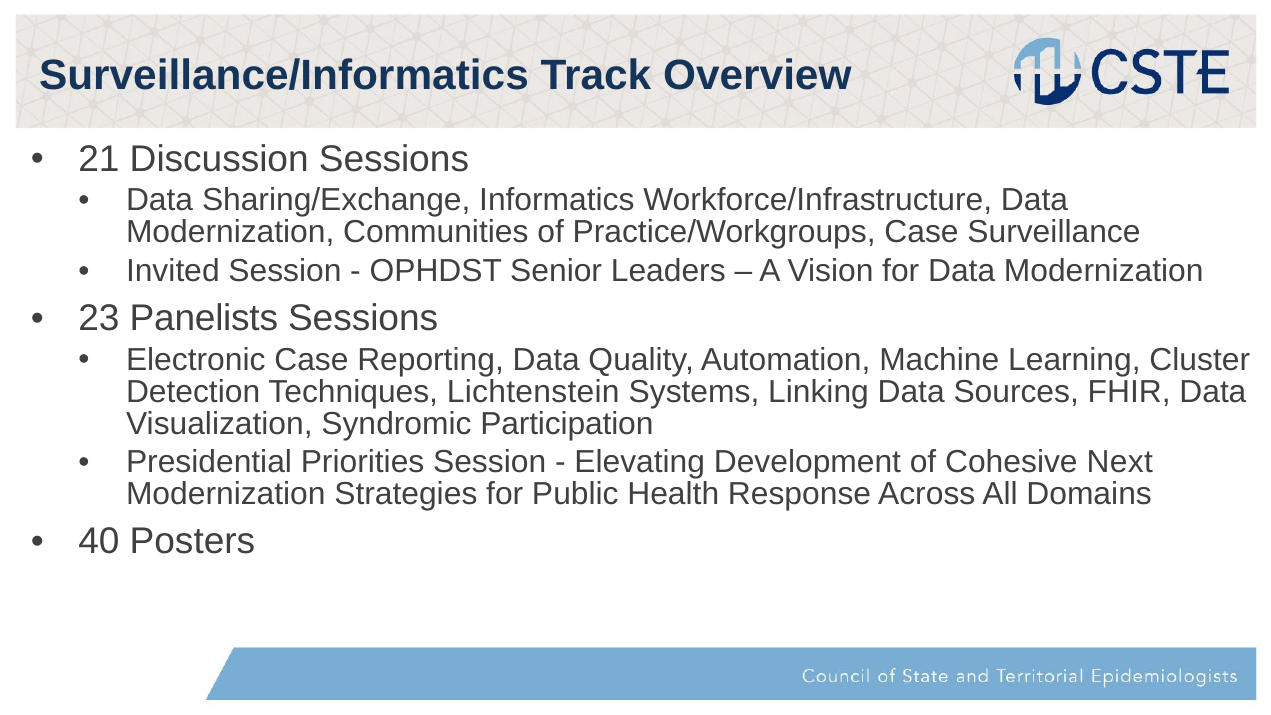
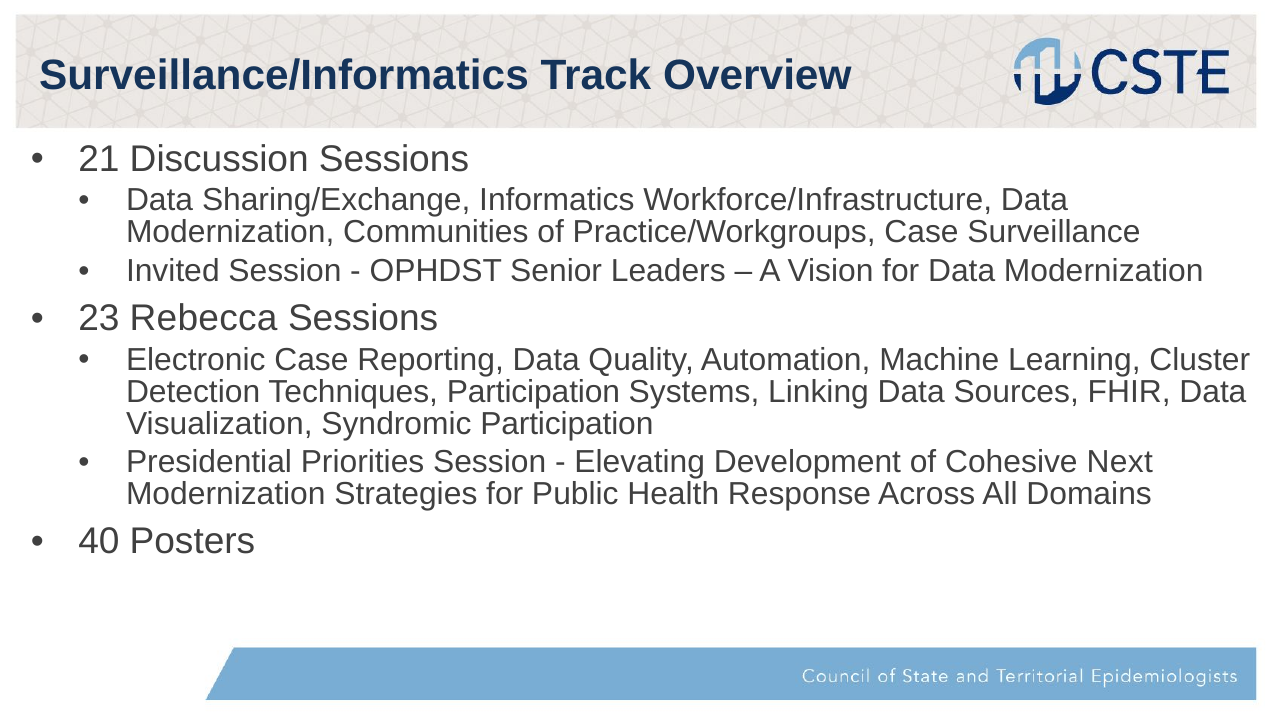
Panelists: Panelists -> Rebecca (204, 319)
Techniques Lichtenstein: Lichtenstein -> Participation (533, 392)
